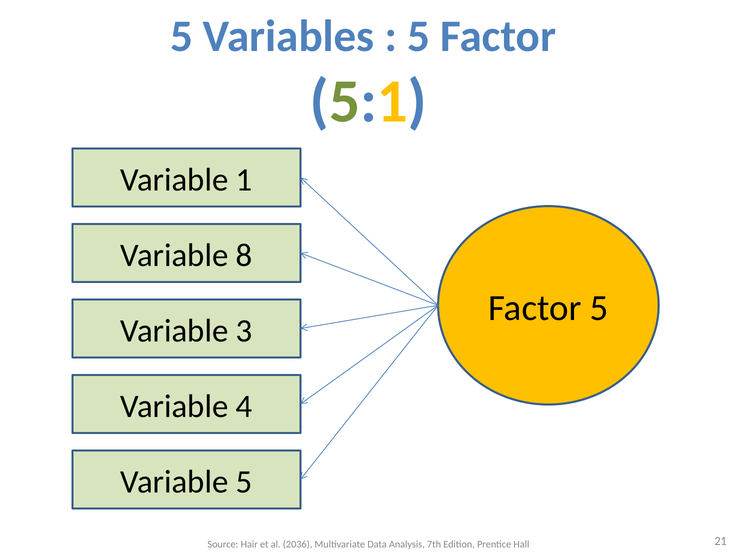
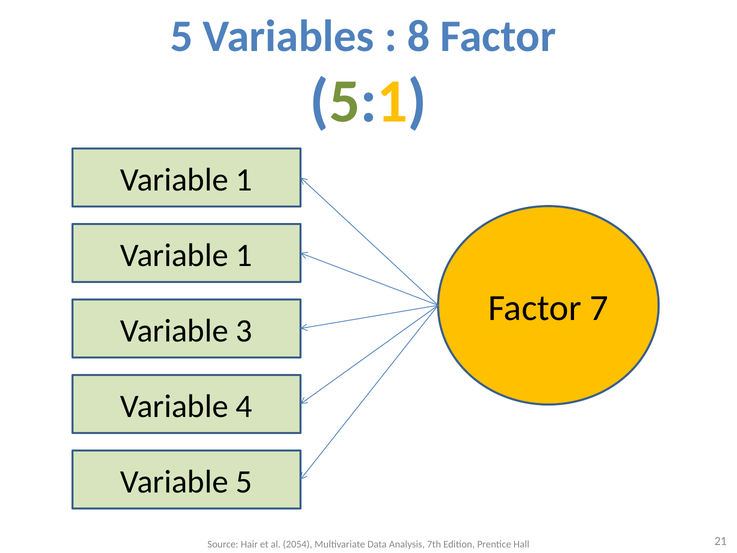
5: 5 -> 8 (419, 37)
8: 8 -> 1 (244, 255)
Factor 5: 5 -> 7 (599, 308)
2036: 2036 -> 2054 (298, 544)
